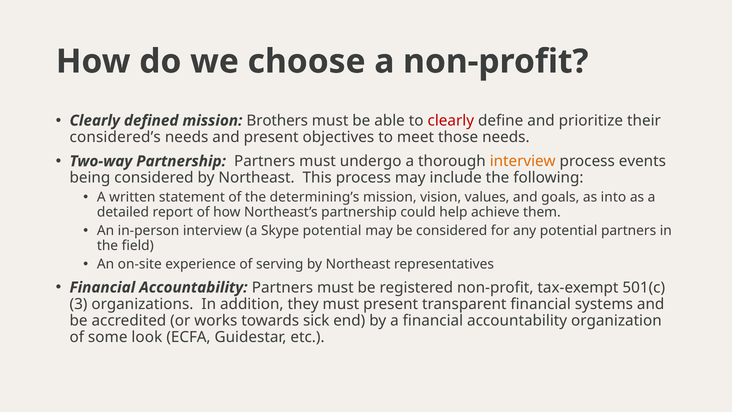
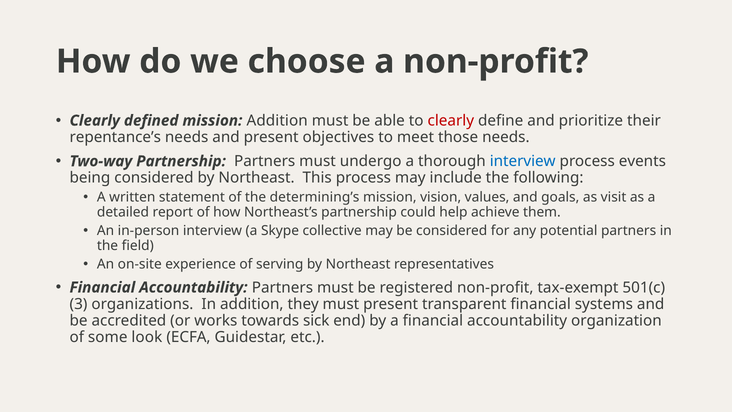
mission Brothers: Brothers -> Addition (277, 121)
considered’s: considered’s -> repentance’s (115, 137)
interview colour: orange -> blue (523, 161)
into: into -> visit (614, 197)
Skype potential: potential -> collective (332, 231)
